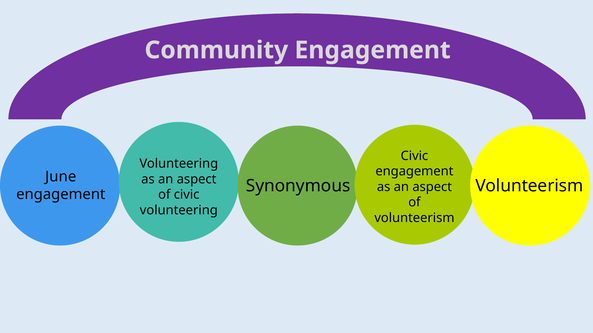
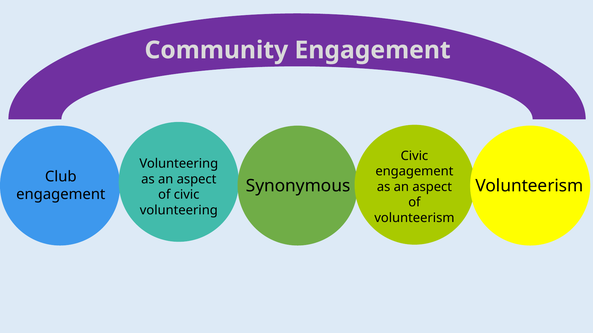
June: June -> Club (61, 177)
